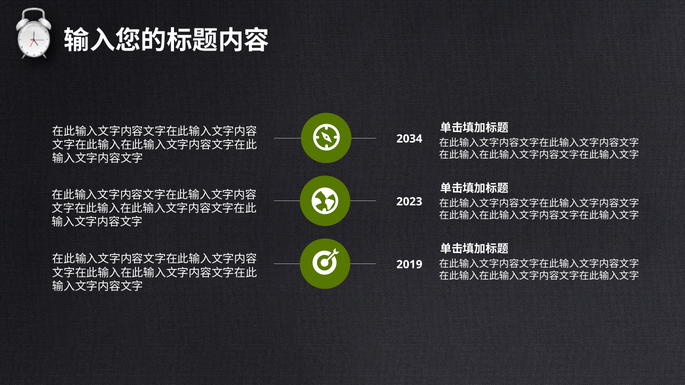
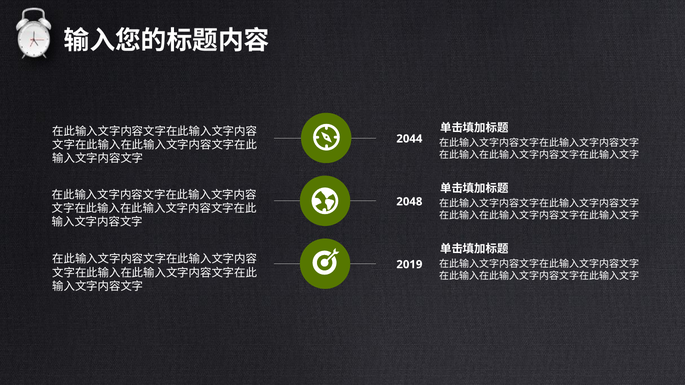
2034: 2034 -> 2044 (409, 139)
2023: 2023 -> 2048 (409, 202)
